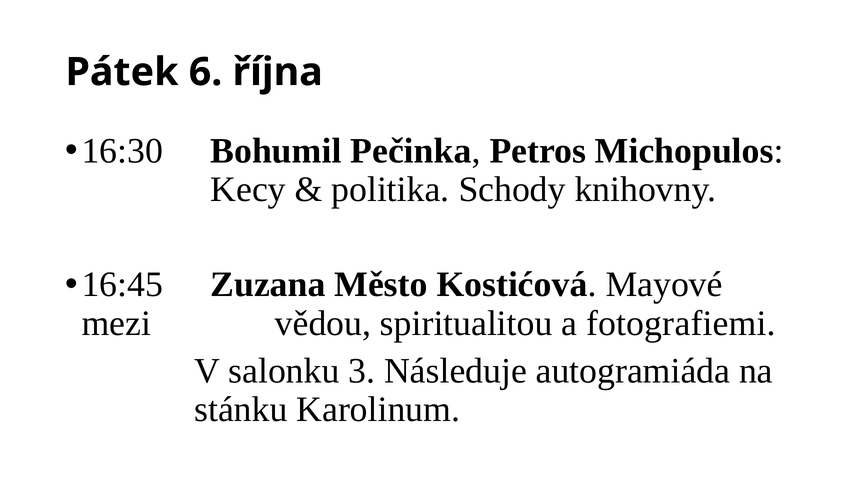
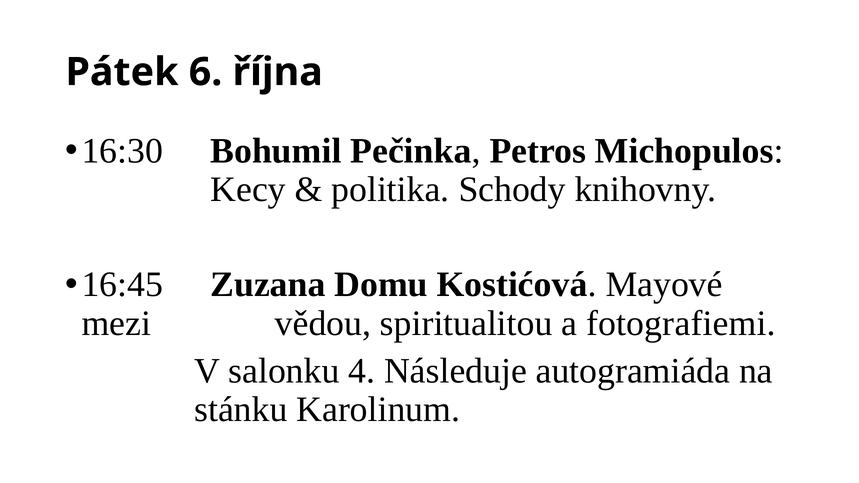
Město: Město -> Domu (381, 285)
3: 3 -> 4 (362, 371)
